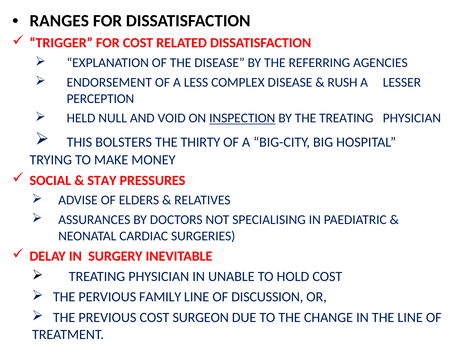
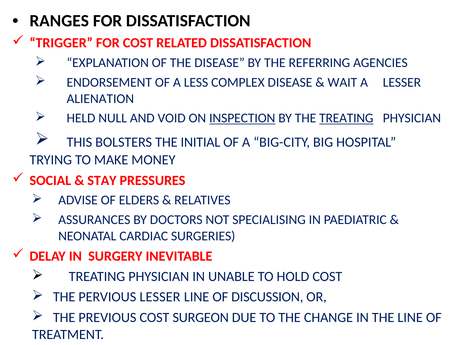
RUSH: RUSH -> WAIT (342, 82)
PERCEPTION: PERCEPTION -> ALIENATION (100, 99)
TREATING underline: none -> present (346, 118)
THIRTY: THIRTY -> INITIAL (200, 142)
PERVIOUS FAMILY: FAMILY -> LESSER (160, 297)
